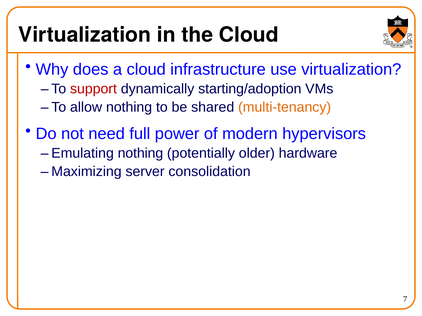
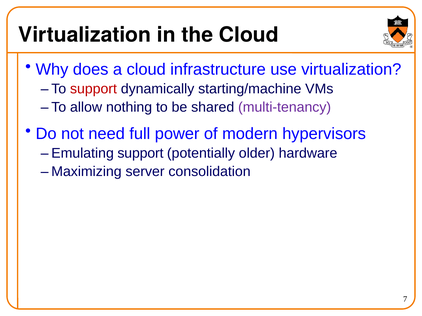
starting/adoption: starting/adoption -> starting/machine (250, 89)
multi-tenancy colour: orange -> purple (285, 107)
Emulating nothing: nothing -> support (140, 153)
